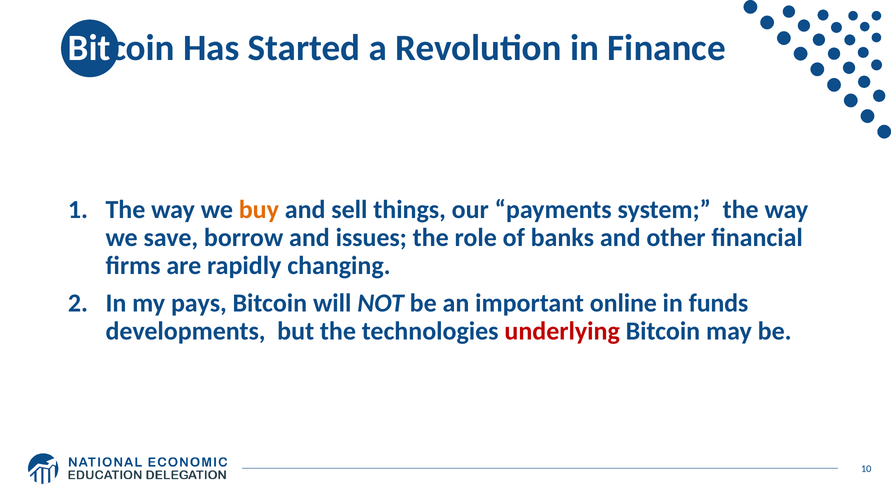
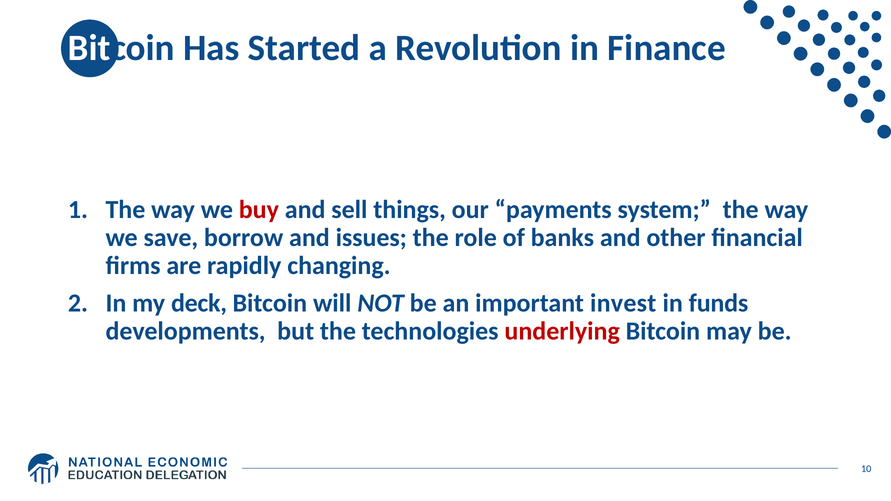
buy colour: orange -> red (259, 210)
pays: pays -> deck (199, 303)
online: online -> invest (623, 303)
